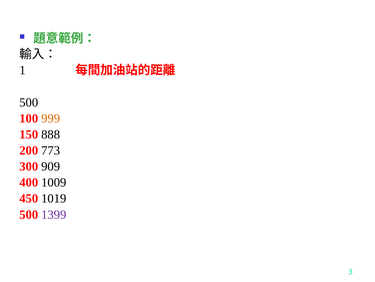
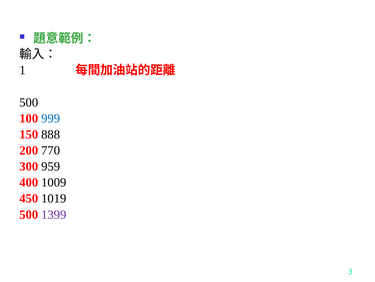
999 colour: orange -> blue (51, 118)
773: 773 -> 770 (51, 150)
909: 909 -> 959 (51, 166)
